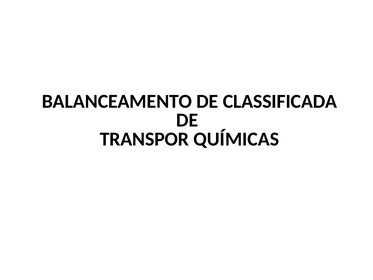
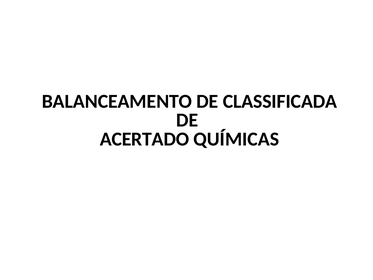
TRANSPOR: TRANSPOR -> ACERTADO (144, 139)
